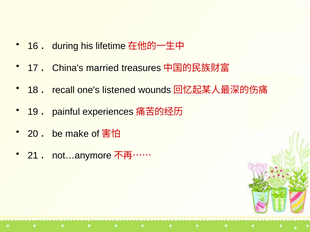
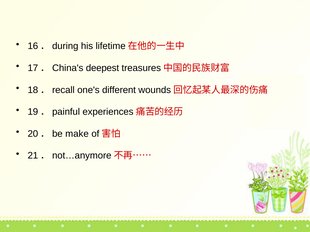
married: married -> deepest (102, 68)
listened: listened -> different (119, 90)
